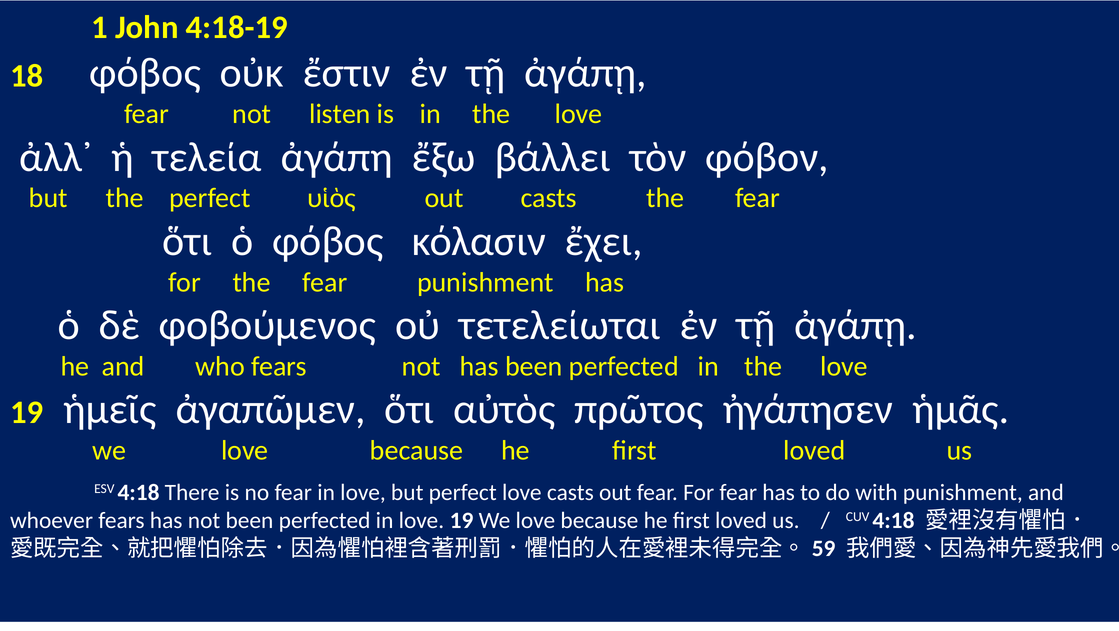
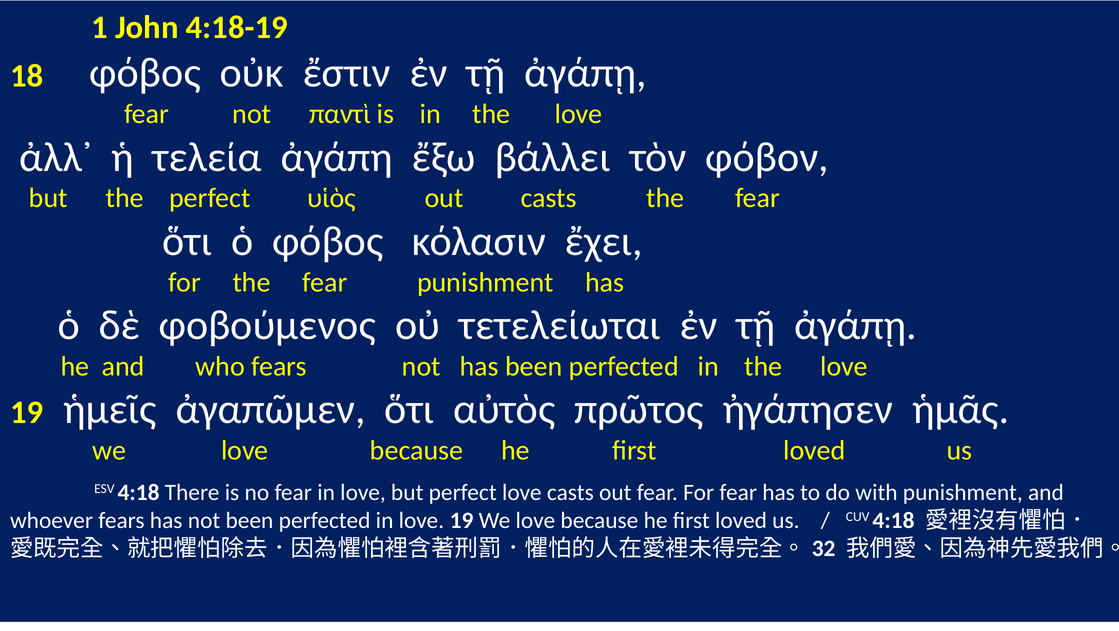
listen: listen -> παντὶ (340, 114)
59: 59 -> 32 (824, 548)
